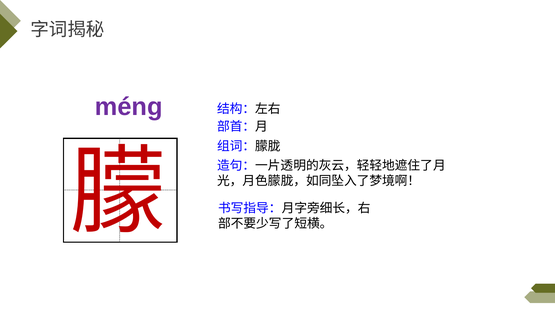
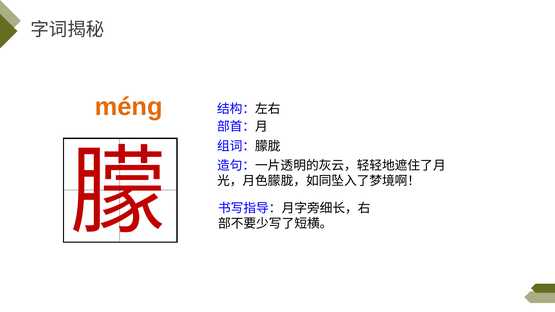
méng colour: purple -> orange (129, 107)
